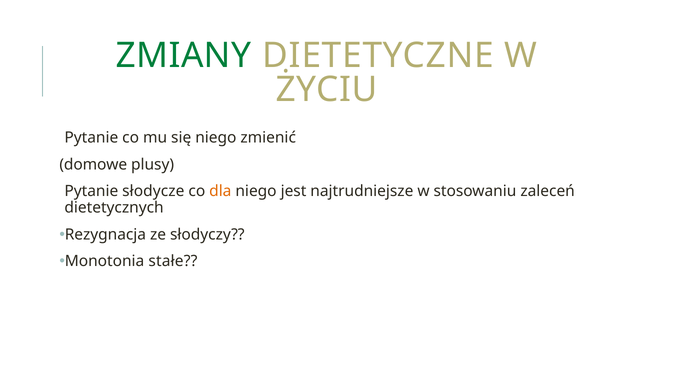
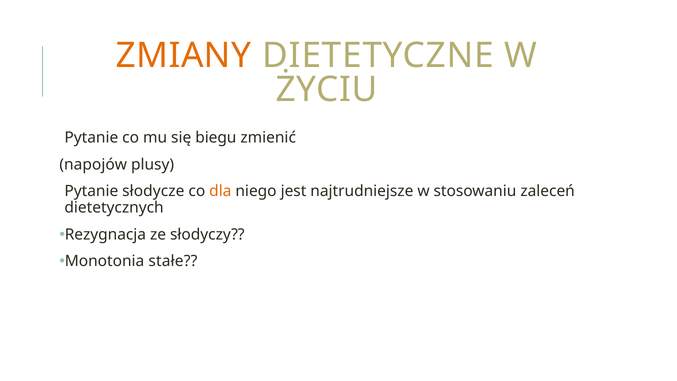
ZMIANY colour: green -> orange (183, 56)
się niego: niego -> biegu (216, 138)
domowe: domowe -> napojów (93, 164)
